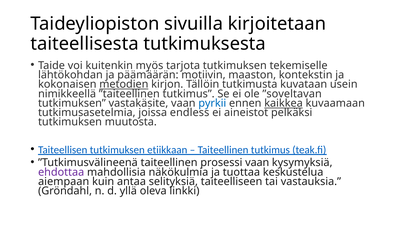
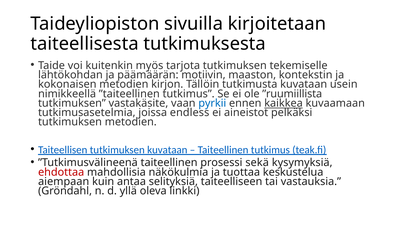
metodien underline: present -> none (124, 84)
”soveltavan: ”soveltavan -> ”ruumiillista (292, 94)
tutkimuksen muutosta: muutosta -> metodien (131, 122)
tutkimuksen etiikkaan: etiikkaan -> kuvataan (167, 150)
prosessi vaan: vaan -> sekä (257, 162)
ehdottaa colour: purple -> red (61, 172)
